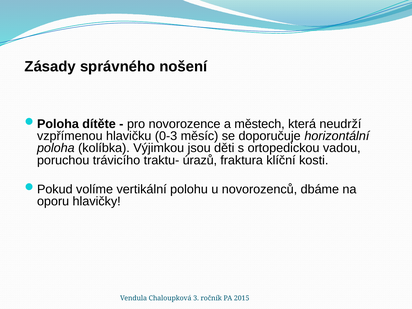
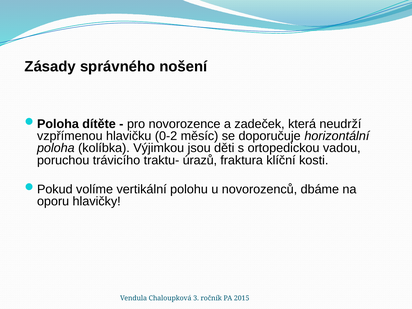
městech: městech -> zadeček (260, 124)
0-3: 0-3 -> 0-2 (166, 136)
